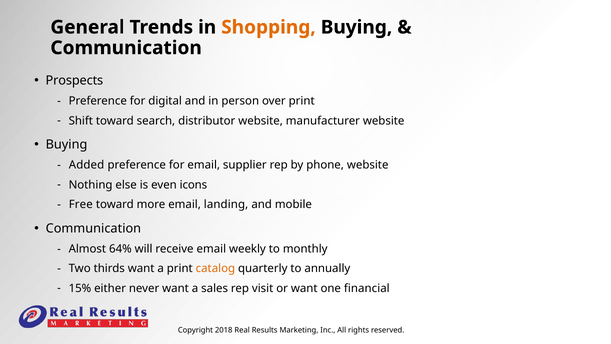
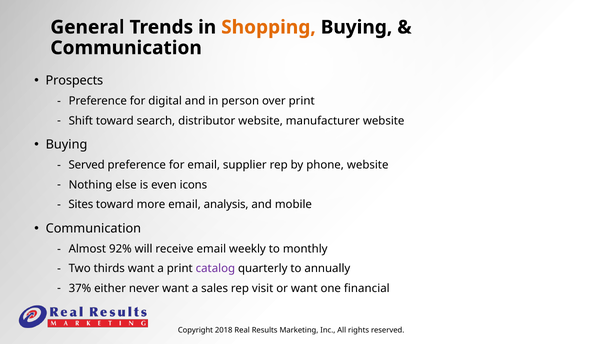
Added: Added -> Served (87, 165)
Free: Free -> Sites (81, 204)
landing: landing -> analysis (226, 204)
64%: 64% -> 92% (120, 249)
catalog colour: orange -> purple (215, 268)
15%: 15% -> 37% (80, 288)
